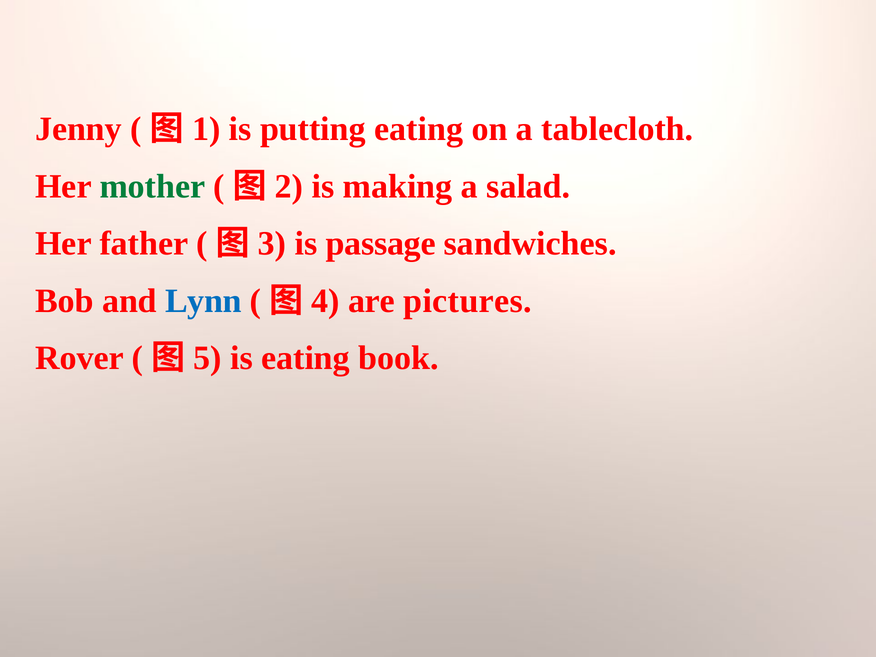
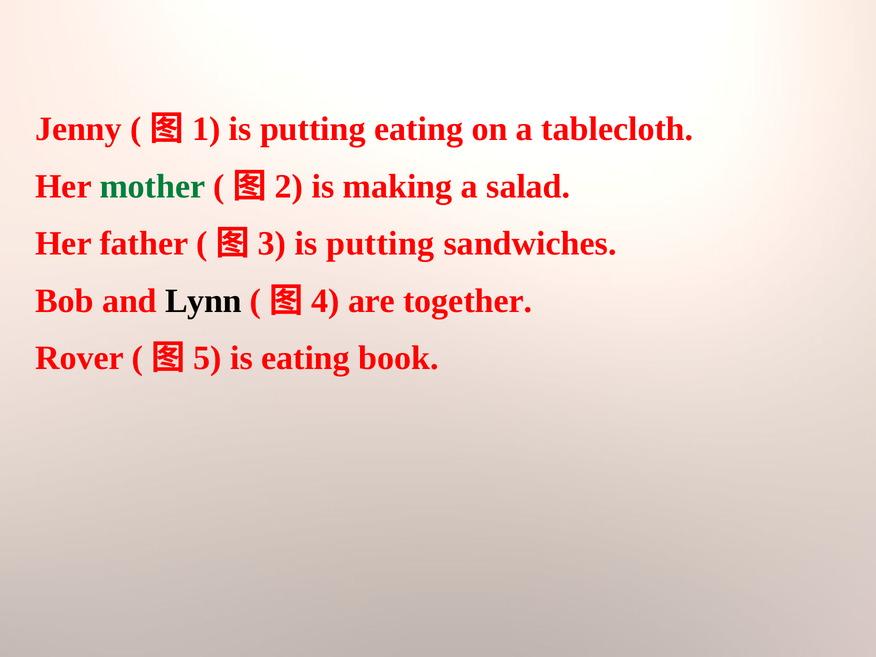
passage: passage -> putting (380, 244)
Lynn colour: blue -> black (203, 301)
pictures: pictures -> together (468, 301)
